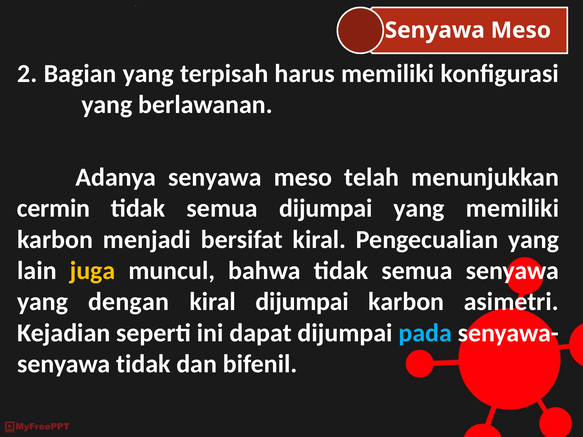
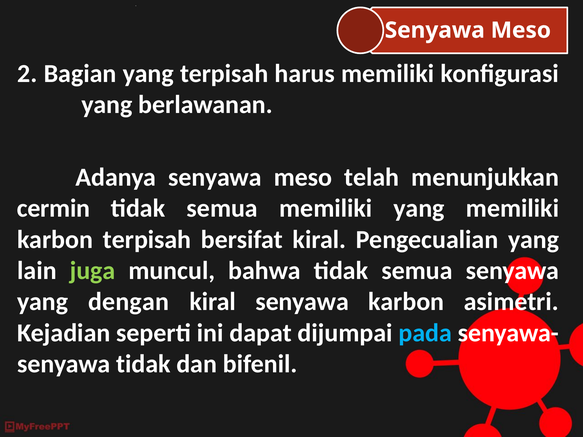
semua dijumpai: dijumpai -> memiliki (326, 208)
karbon menjadi: menjadi -> terpisah (147, 240)
juga colour: yellow -> light green (93, 271)
kiral dijumpai: dijumpai -> senyawa (302, 302)
